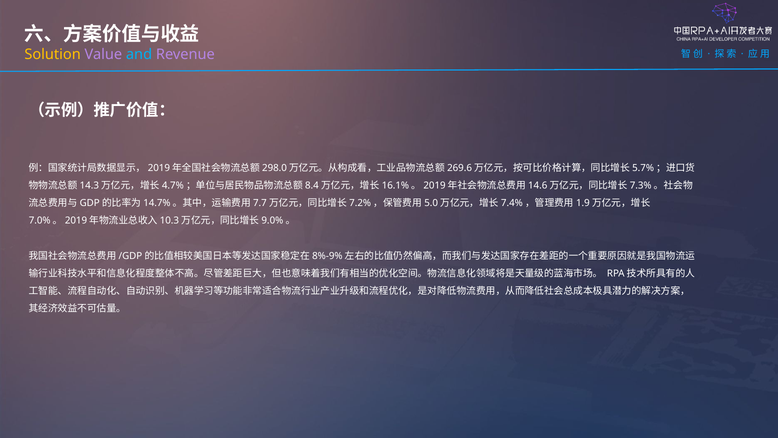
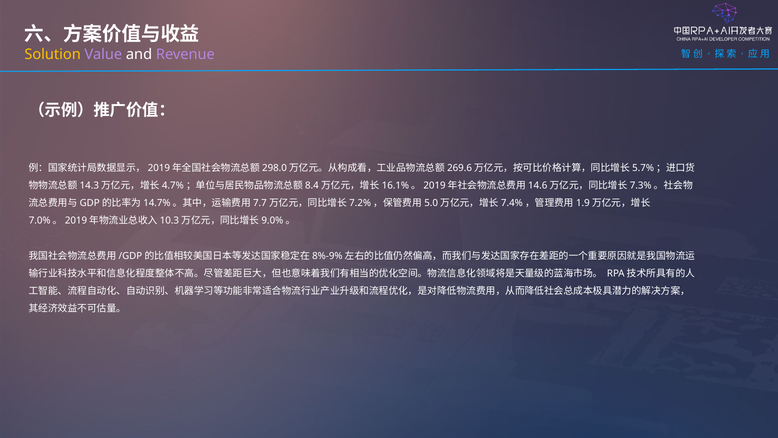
and colour: light blue -> white (139, 55)
